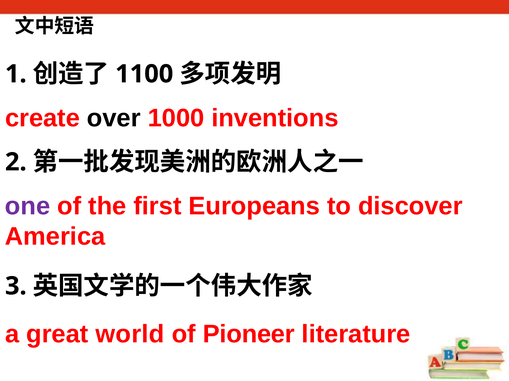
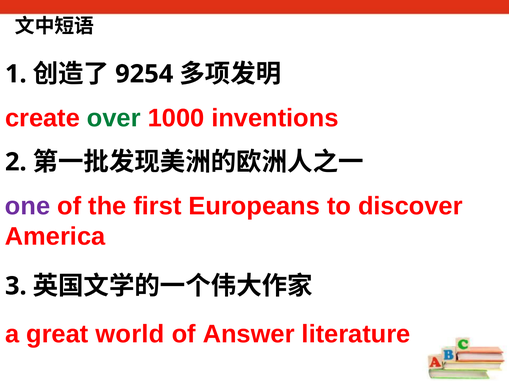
1100: 1100 -> 9254 (144, 74)
over colour: black -> green (114, 118)
Pioneer: Pioneer -> Answer (249, 335)
